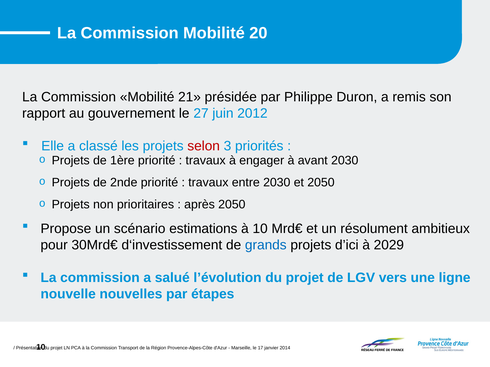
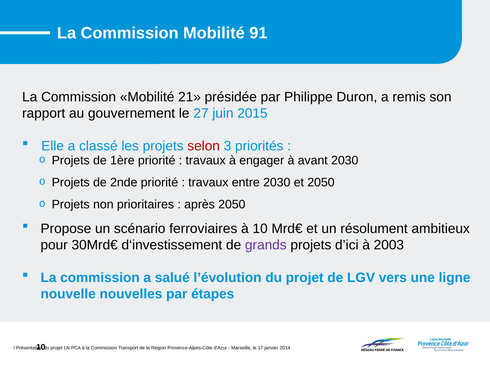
20: 20 -> 91 (258, 33)
2012: 2012 -> 2015 (252, 114)
estimations: estimations -> ferroviaires (203, 229)
grands colour: blue -> purple (266, 245)
2029: 2029 -> 2003 (389, 245)
